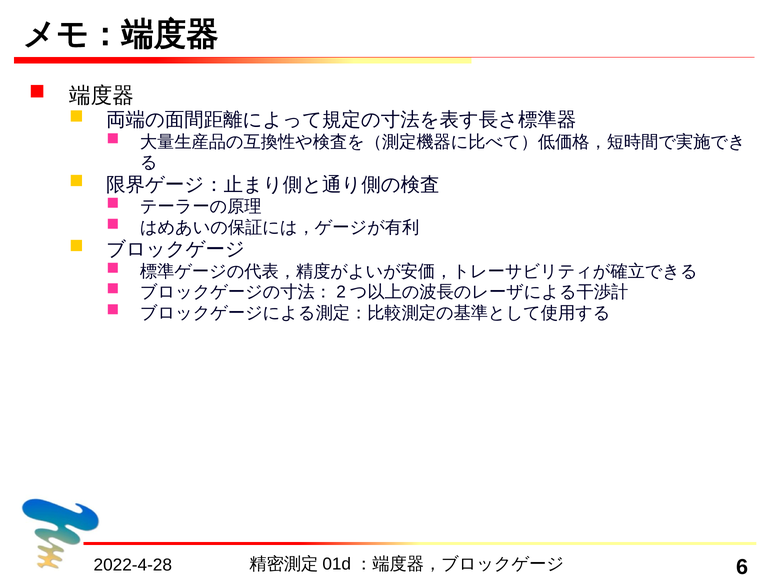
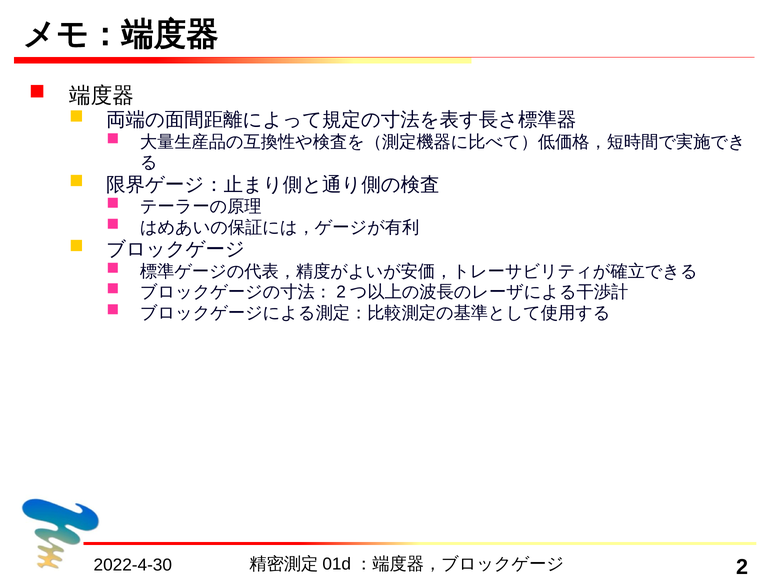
2022-4-28: 2022-4-28 -> 2022-4-30 (133, 565)
6: 6 -> 2 (742, 567)
